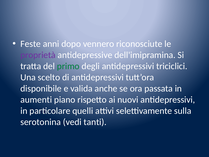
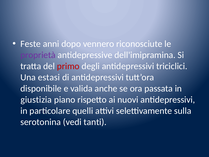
primo colour: green -> red (68, 66)
scelto: scelto -> estasi (49, 77)
aumenti: aumenti -> giustizia (36, 100)
